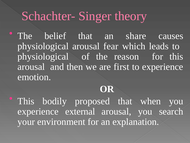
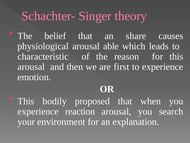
fear: fear -> able (111, 46)
physiological: physiological -> characteristic (43, 56)
external: external -> reaction (80, 111)
